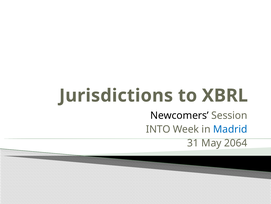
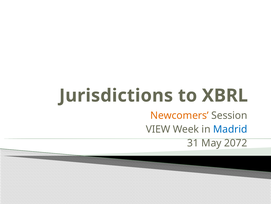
Newcomers colour: black -> orange (180, 115)
INTO: INTO -> VIEW (158, 129)
2064: 2064 -> 2072 (236, 143)
